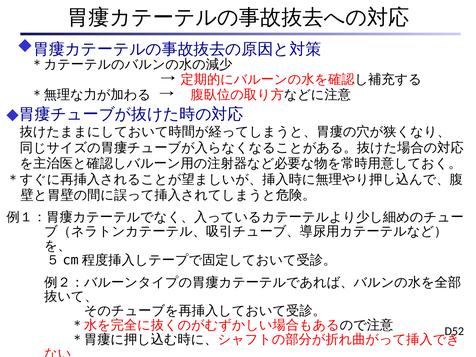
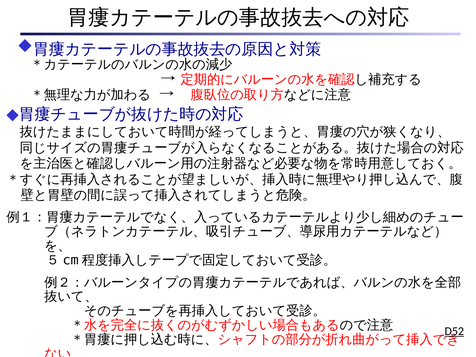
D52 underline: none -> present (454, 331)
